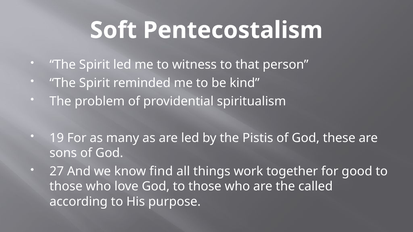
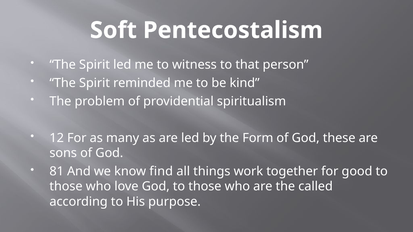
19: 19 -> 12 (57, 138)
Pistis: Pistis -> Form (258, 138)
27: 27 -> 81 (57, 172)
